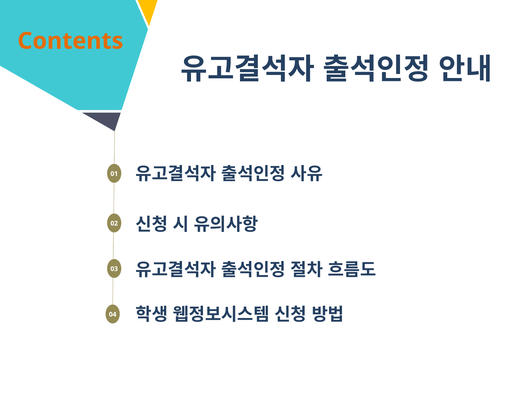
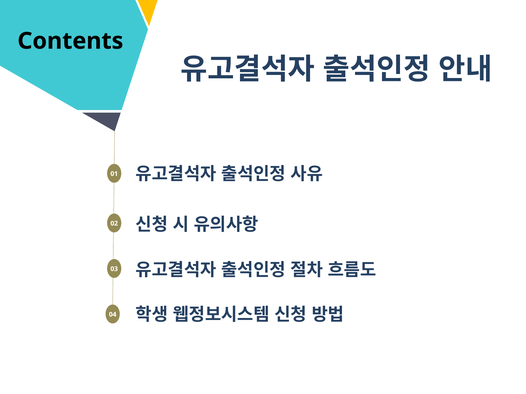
Contents colour: orange -> black (70, 41)
